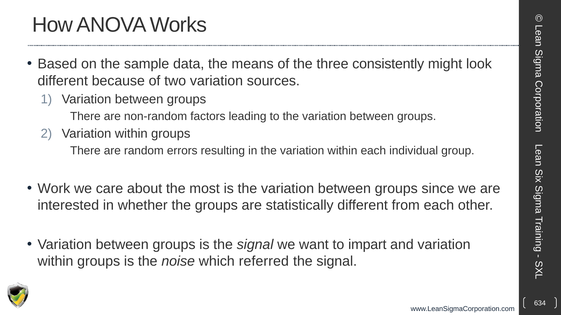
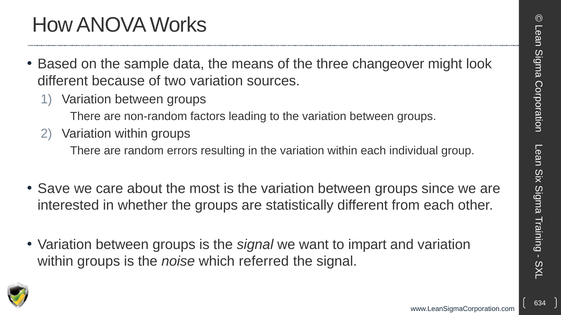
consistently: consistently -> changeover (388, 64)
Work: Work -> Save (54, 189)
